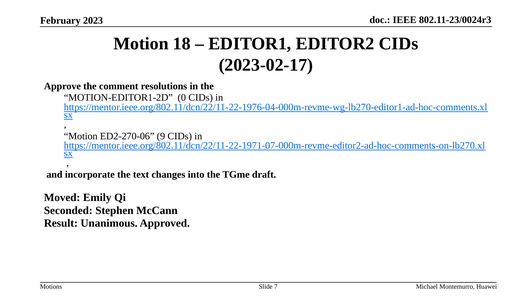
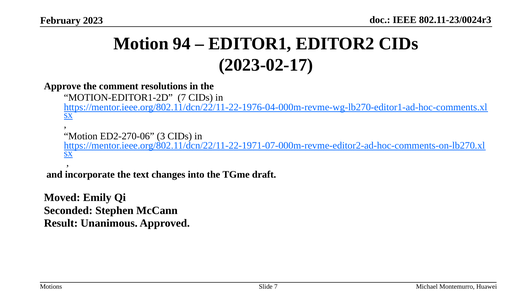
18: 18 -> 94 (182, 44)
MOTION-EDITOR1-2D 0: 0 -> 7 (182, 98)
9: 9 -> 3 (161, 136)
